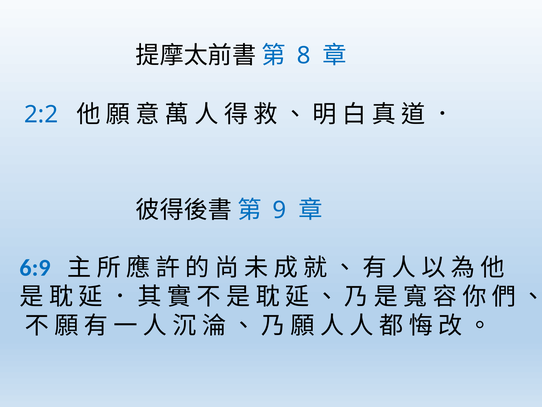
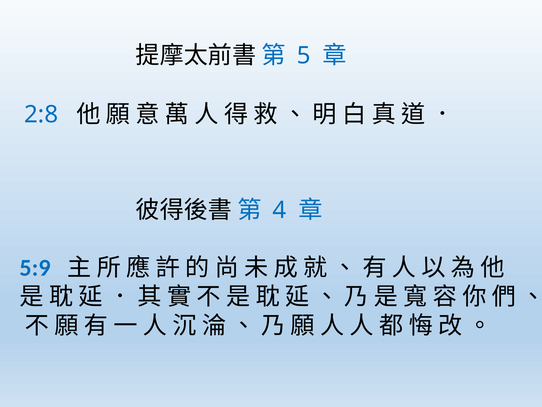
8: 8 -> 5 (304, 55)
2:2: 2:2 -> 2:8 (41, 114)
9: 9 -> 4 (280, 210)
6:9: 6:9 -> 5:9 (35, 268)
